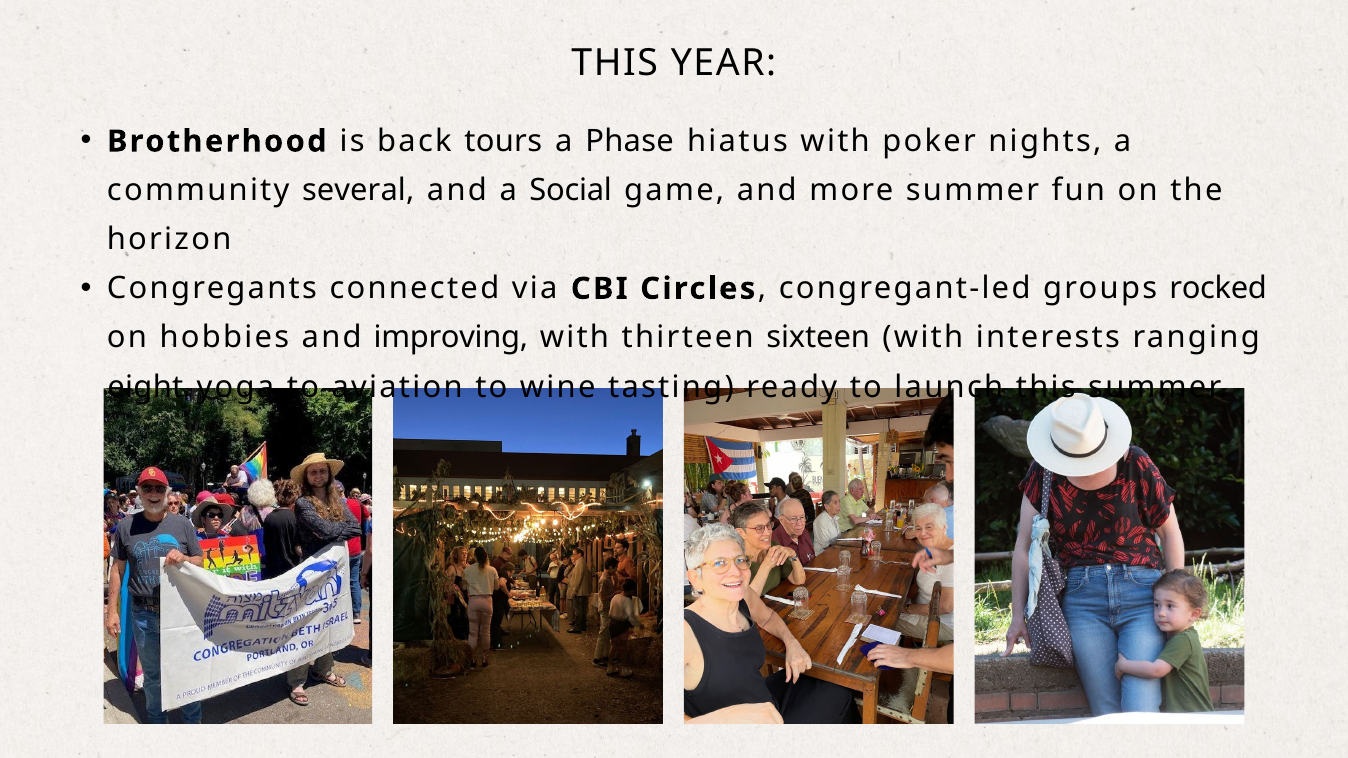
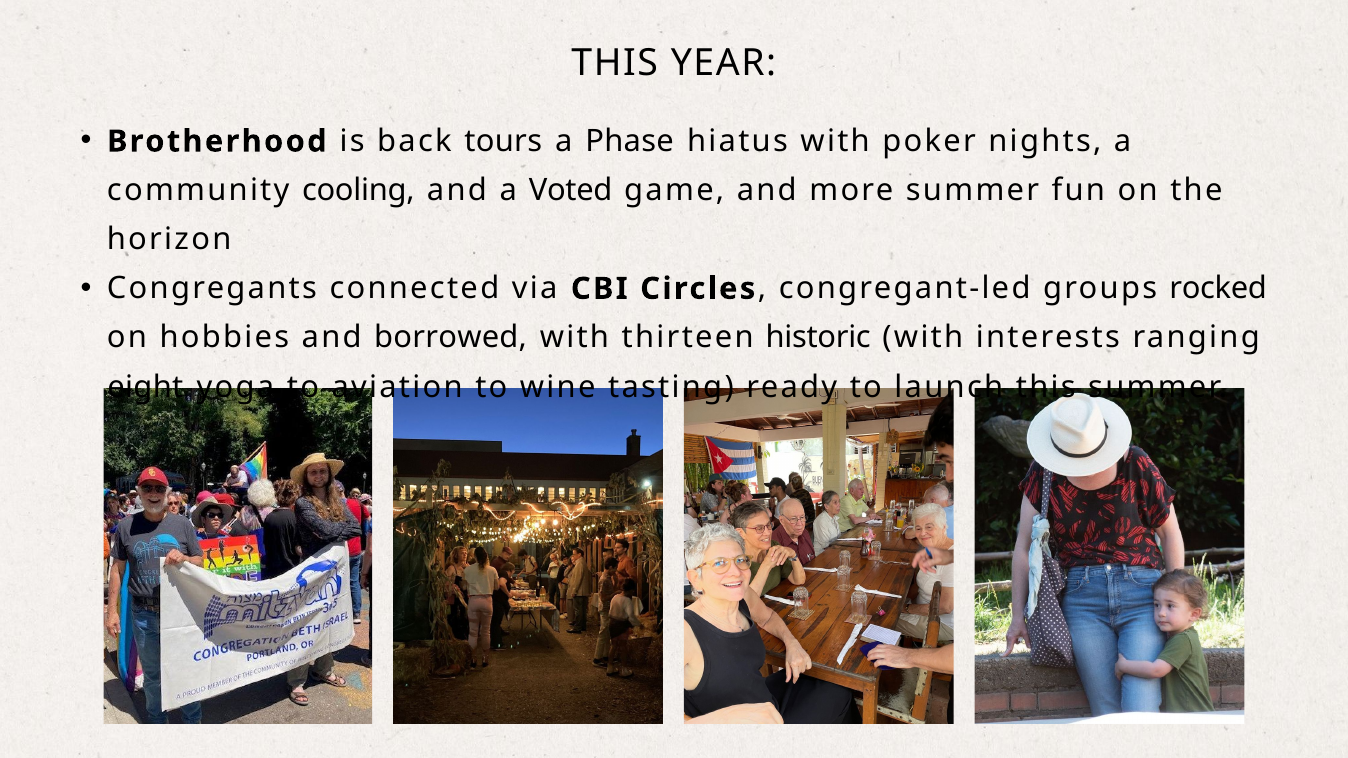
several: several -> cooling (358, 191)
Social: Social -> Voted (571, 191)
improving: improving -> borrowed (451, 338)
sixteen: sixteen -> historic (818, 338)
